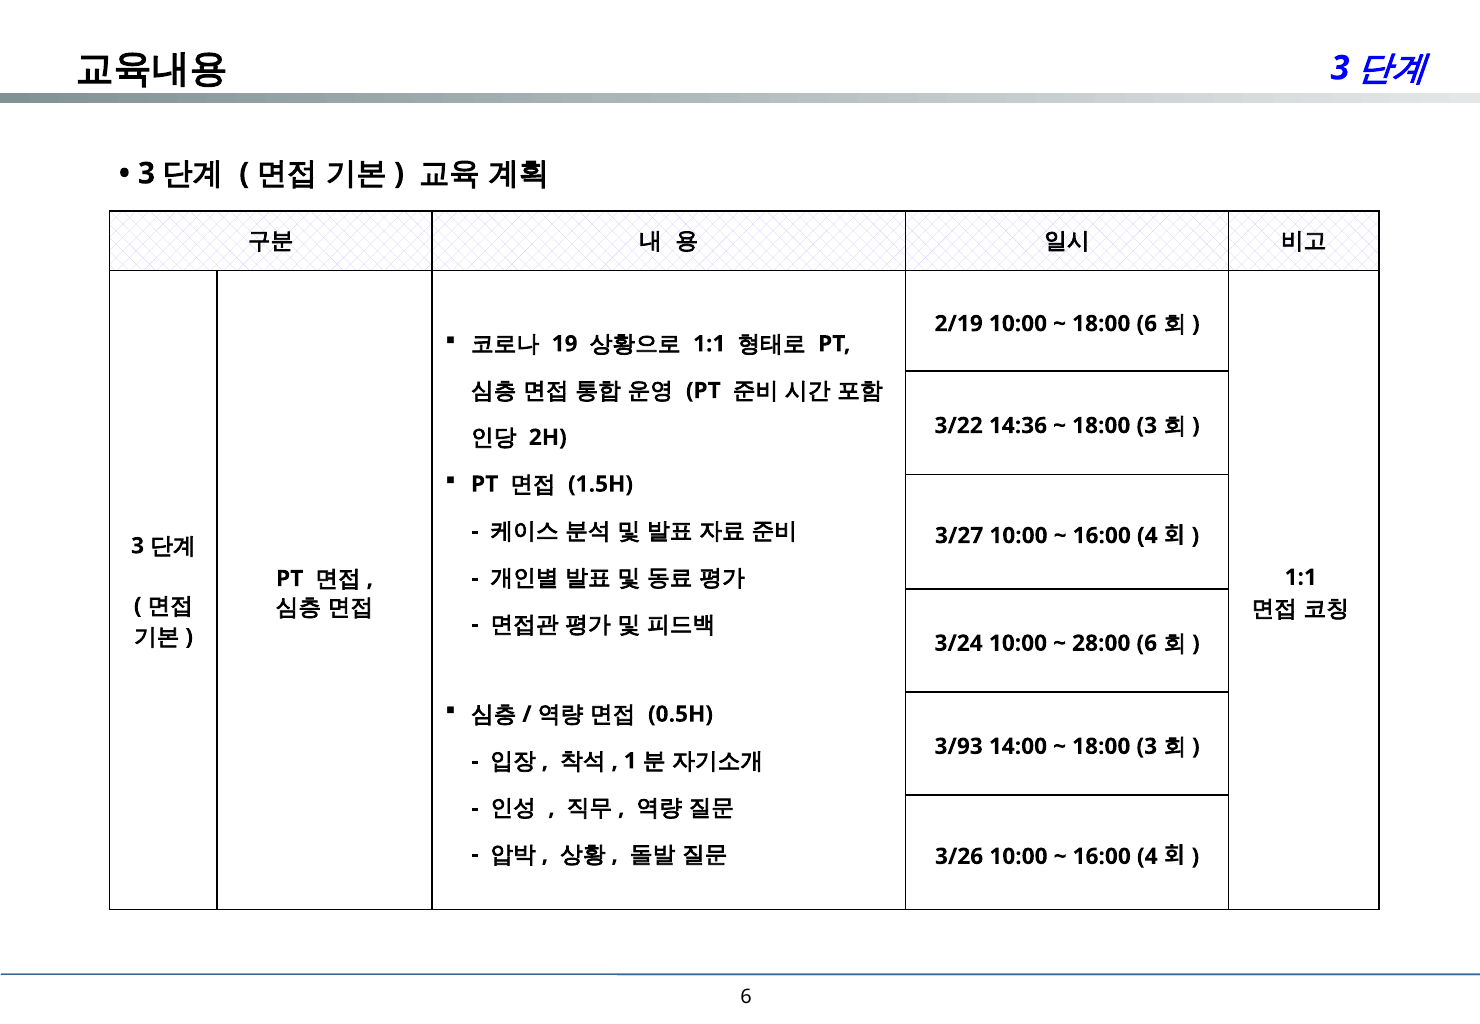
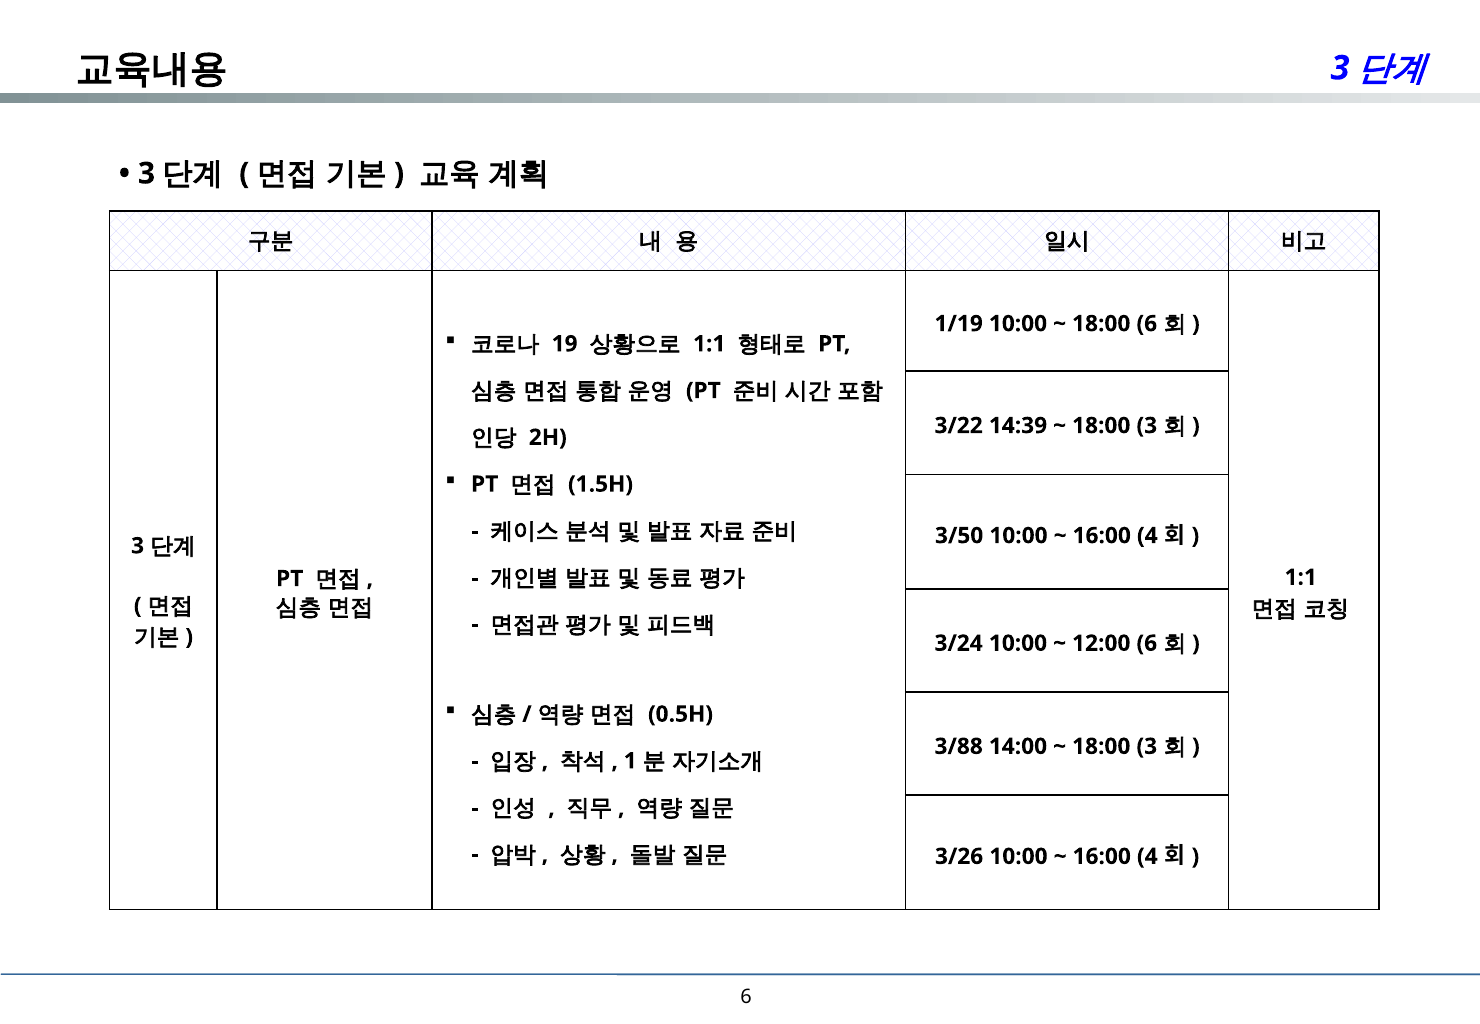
2/19: 2/19 -> 1/19 (959, 324)
14:36: 14:36 -> 14:39 (1018, 426)
3/27: 3/27 -> 3/50 (959, 536)
28:00: 28:00 -> 12:00 (1101, 644)
3/93: 3/93 -> 3/88 (959, 747)
